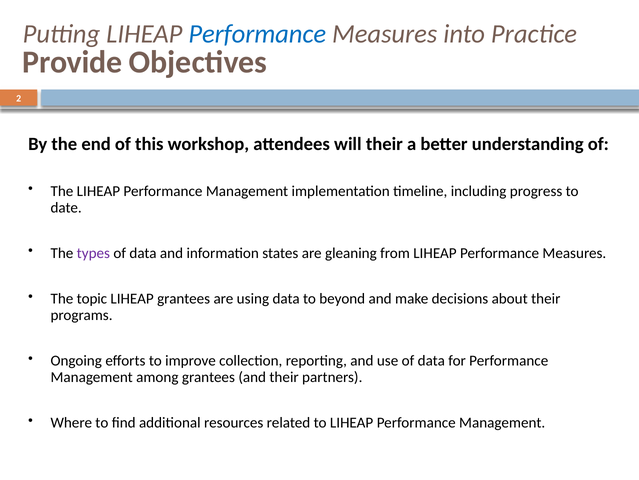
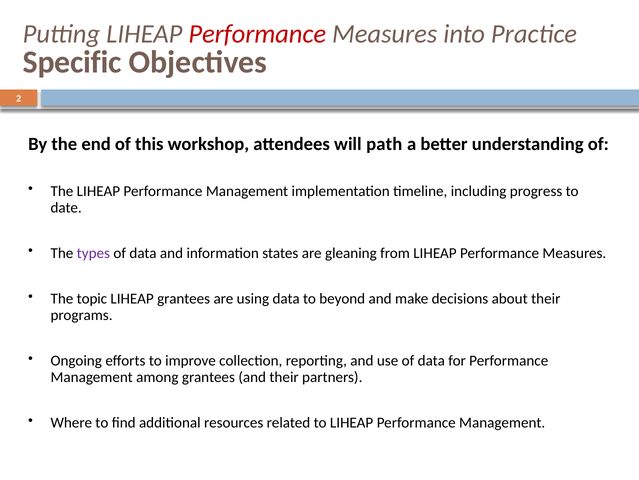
Performance colour: blue -> red (257, 34)
Provide: Provide -> Specific (72, 62)
will their: their -> path (384, 144)
